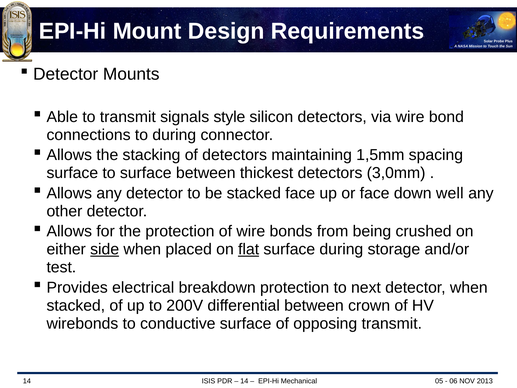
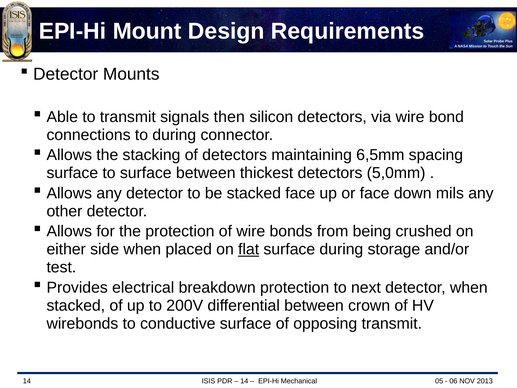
style: style -> then (229, 117)
1,5mm: 1,5mm -> 6,5mm (380, 155)
3,0mm: 3,0mm -> 5,0mm (396, 173)
well: well -> mils (450, 193)
side underline: present -> none (105, 249)
